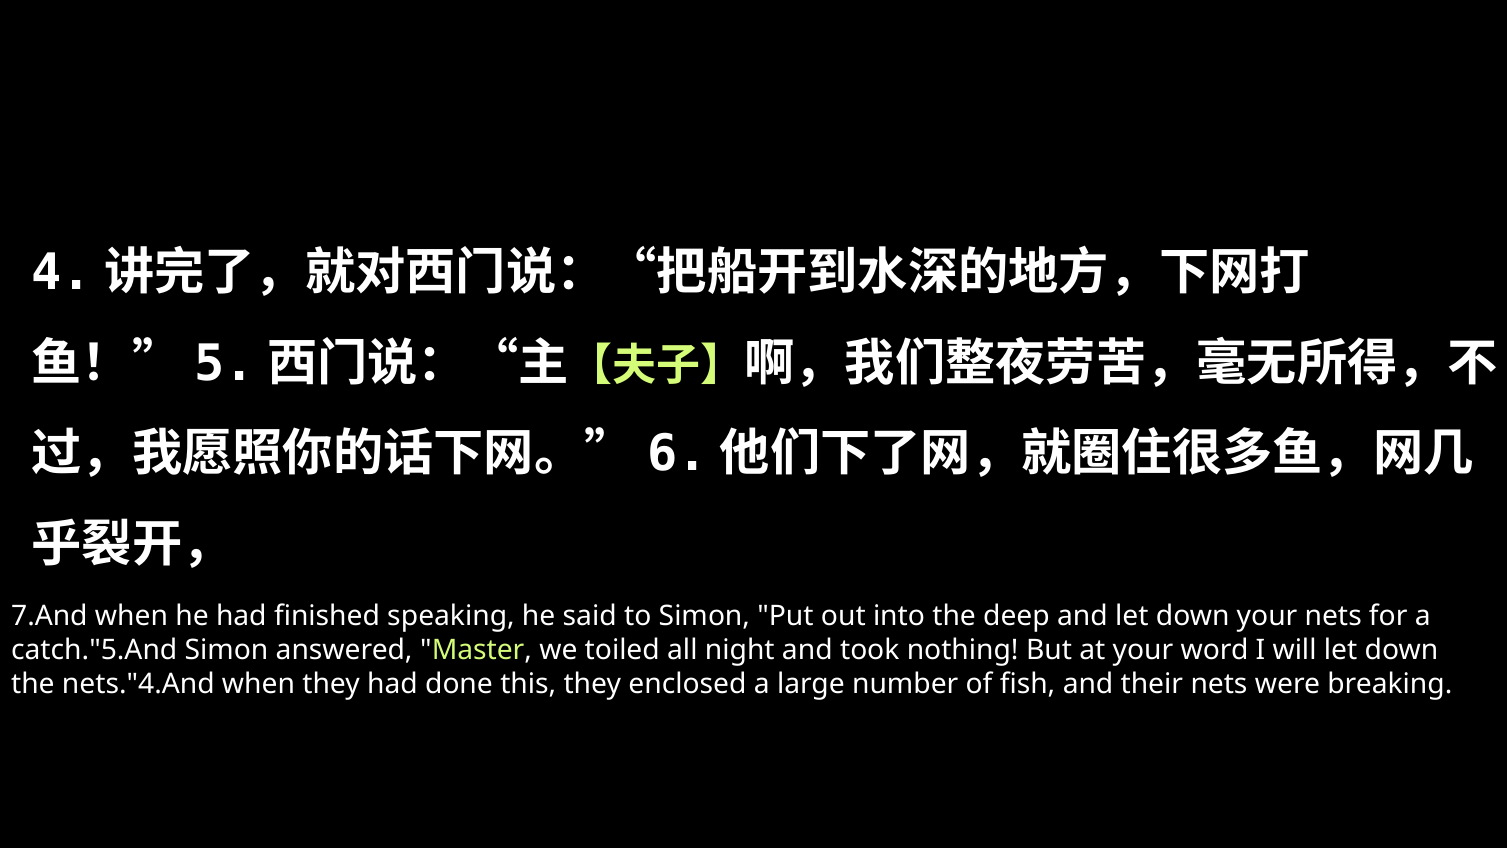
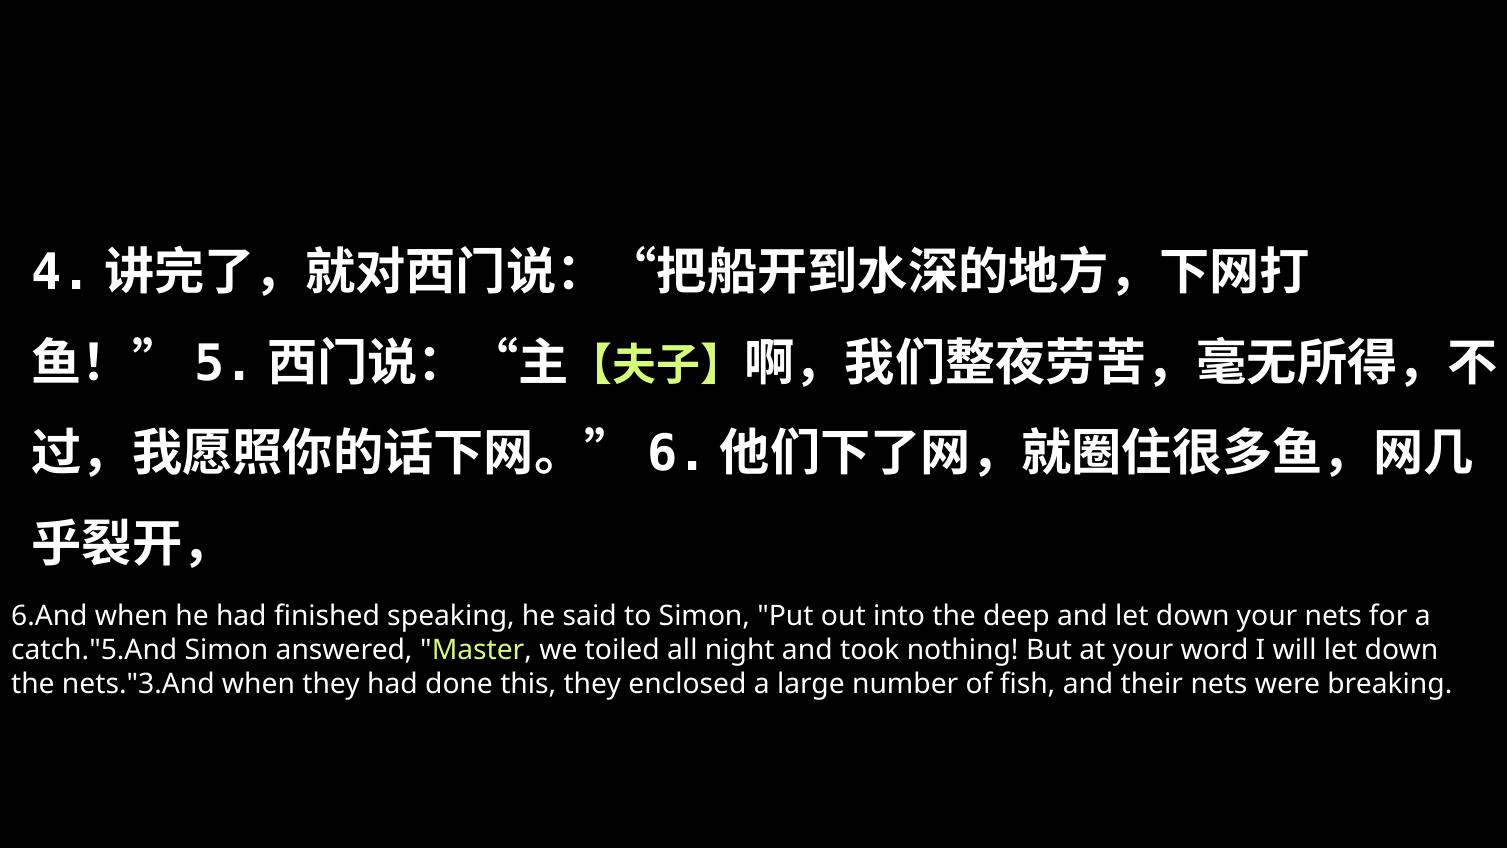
7.And: 7.And -> 6.And (49, 616)
nets."4.And: nets."4.And -> nets."3.And (138, 684)
